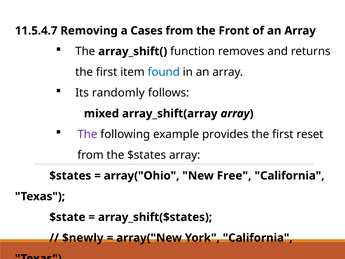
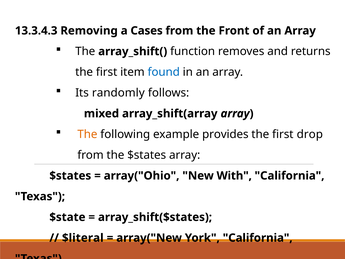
11.5.4.7: 11.5.4.7 -> 13.3.4.3 (36, 31)
The colour: purple -> orange (87, 134)
reset: reset -> drop (310, 134)
Free: Free -> With (234, 176)
$newly: $newly -> $literal (83, 238)
